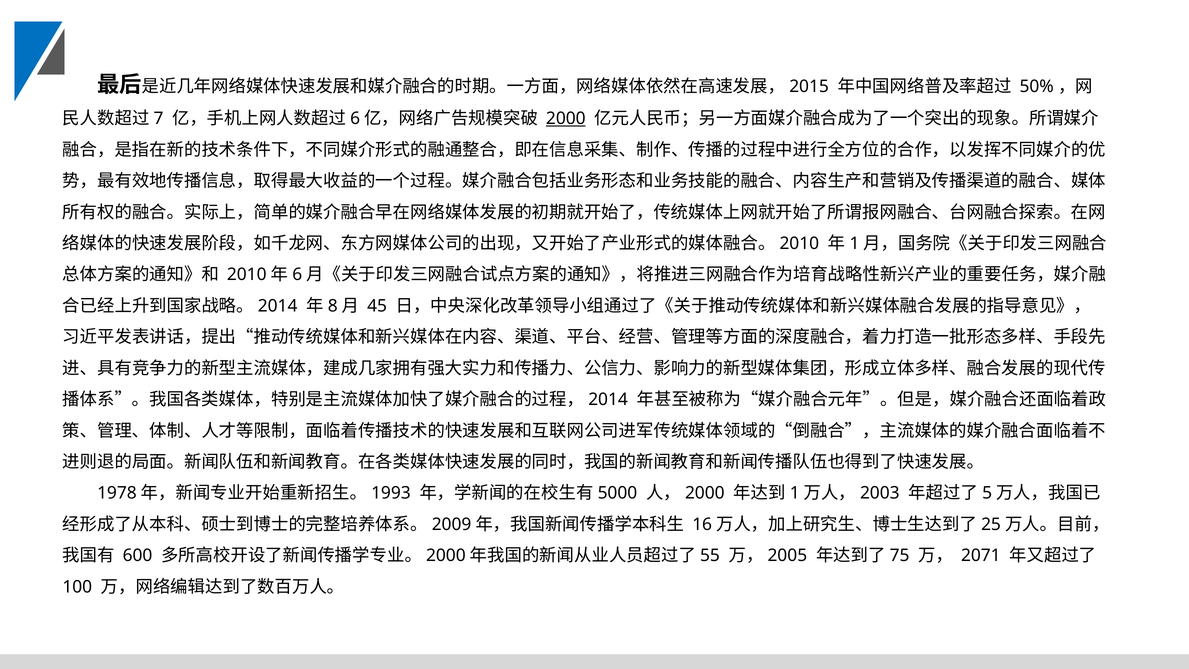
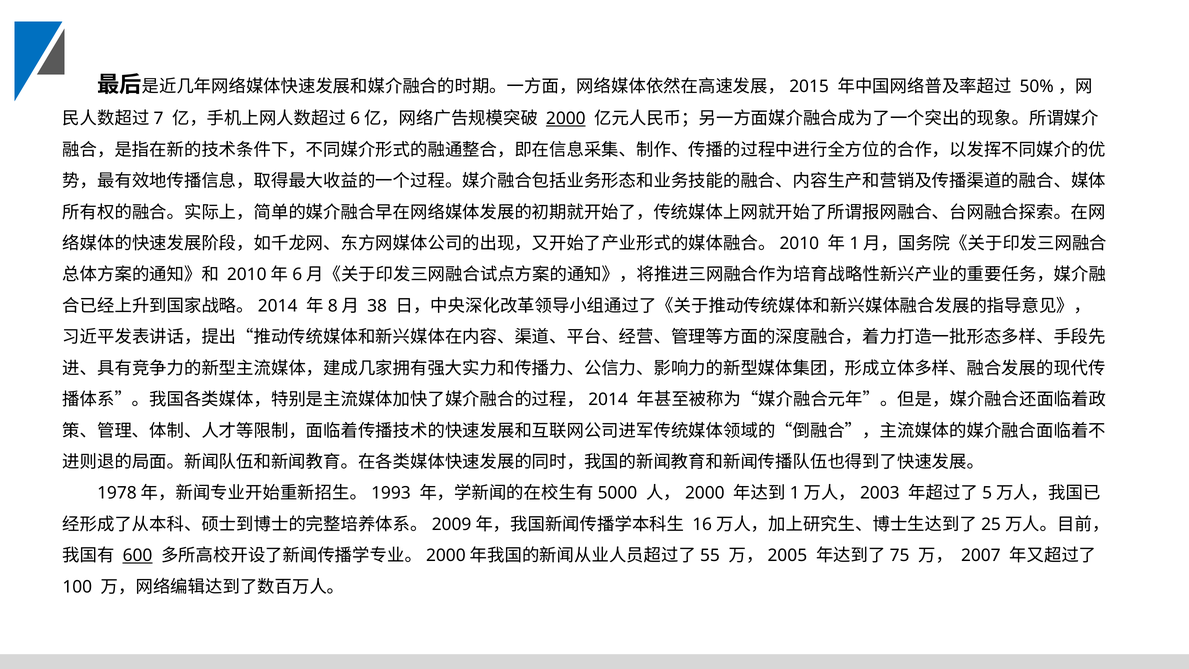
45: 45 -> 38 (377, 306)
600 underline: none -> present (137, 556)
2071: 2071 -> 2007 (981, 556)
